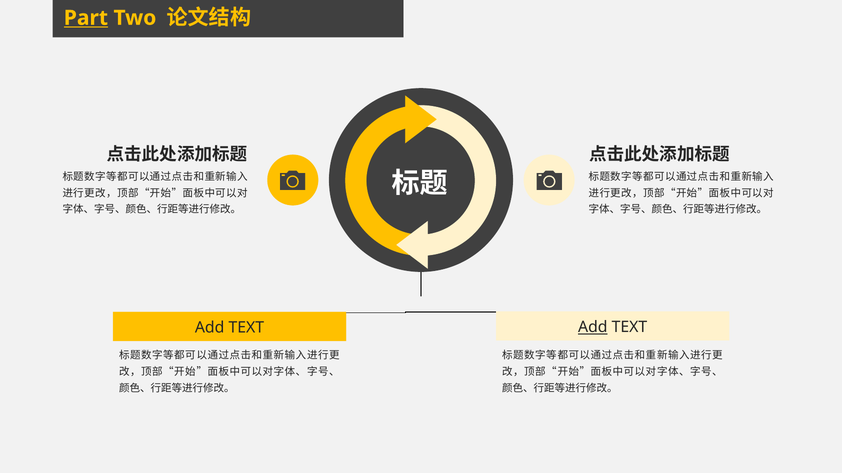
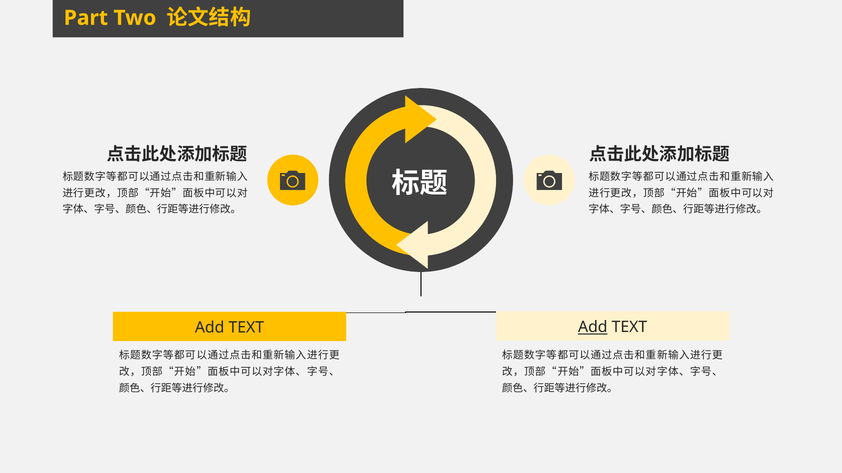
Part underline: present -> none (86, 18)
